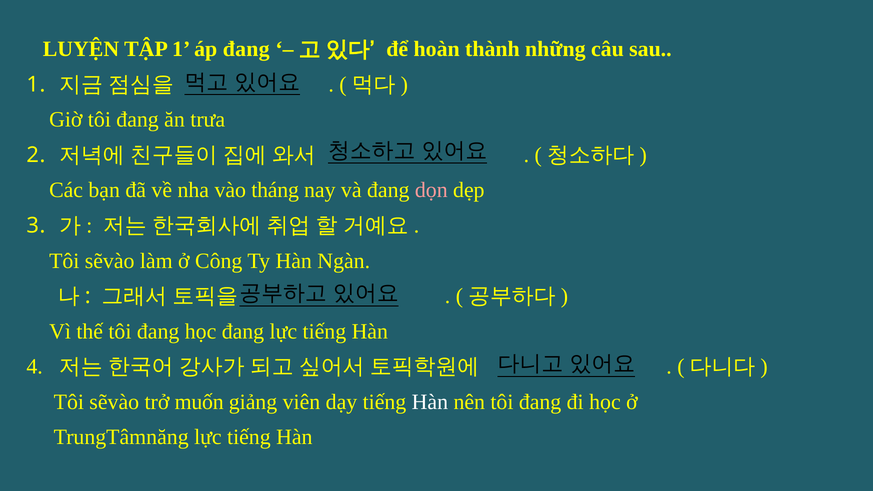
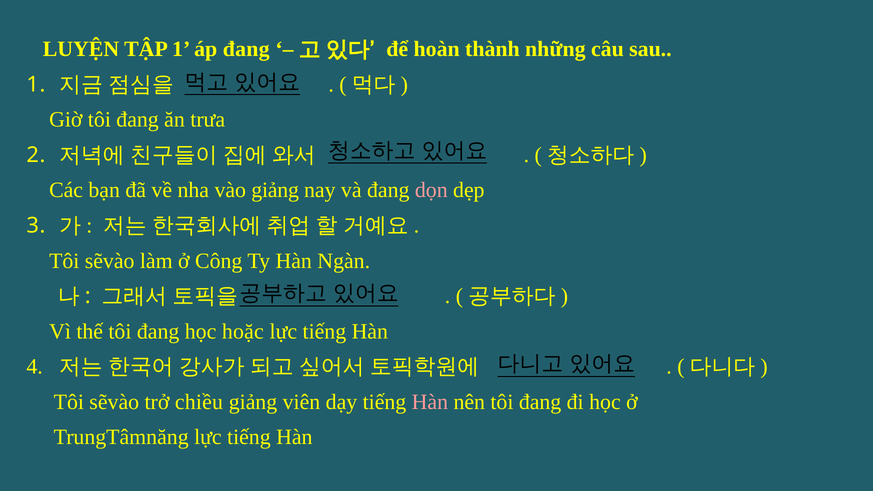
vào tháng: tháng -> giảng (275, 190)
học đang: đang -> hoặc (243, 331)
muốn: muốn -> chiều (199, 402)
Hàn colour: white -> pink (430, 402)
